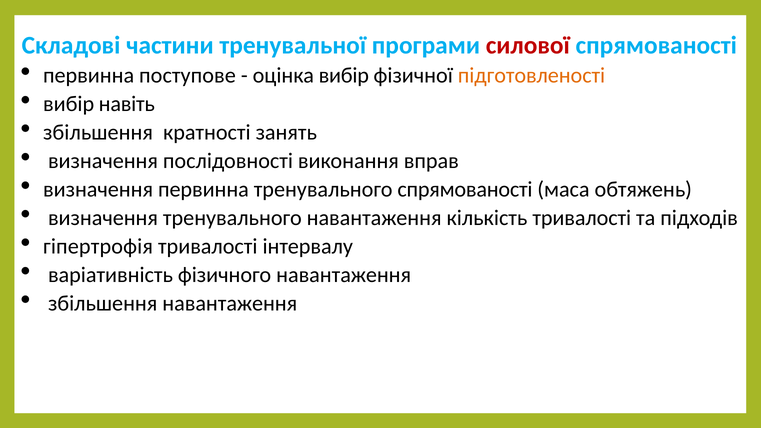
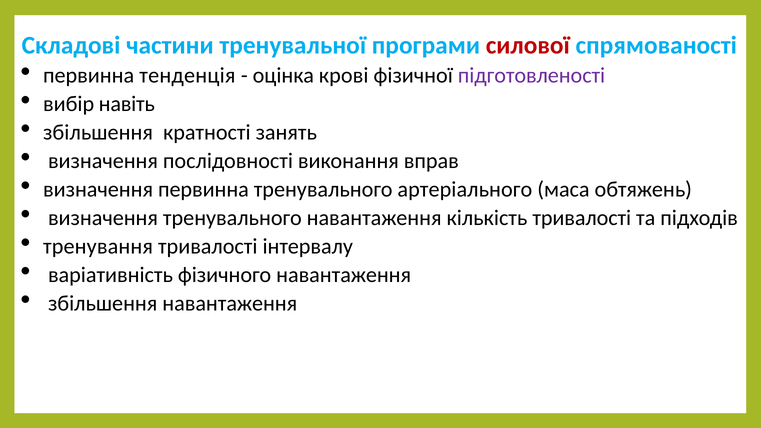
поступове: поступове -> тенденція (187, 75)
оцінка вибір: вибір -> крові (344, 75)
підготовленості colour: orange -> purple (532, 75)
тренувального спрямованості: спрямованості -> артеріального (465, 189)
гіпертрофія: гіпертрофія -> тренування (98, 246)
